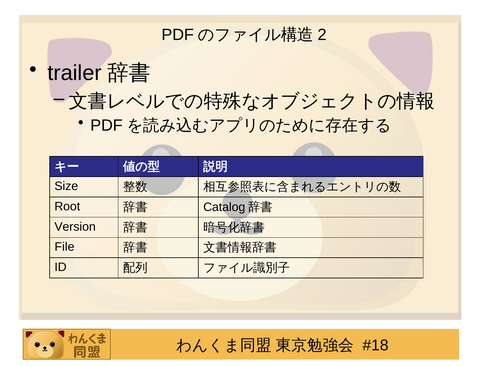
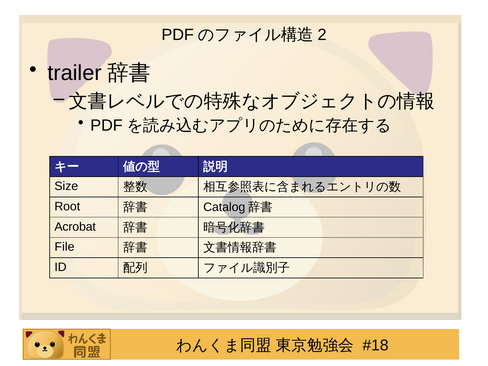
Version: Version -> Acrobat (75, 227)
